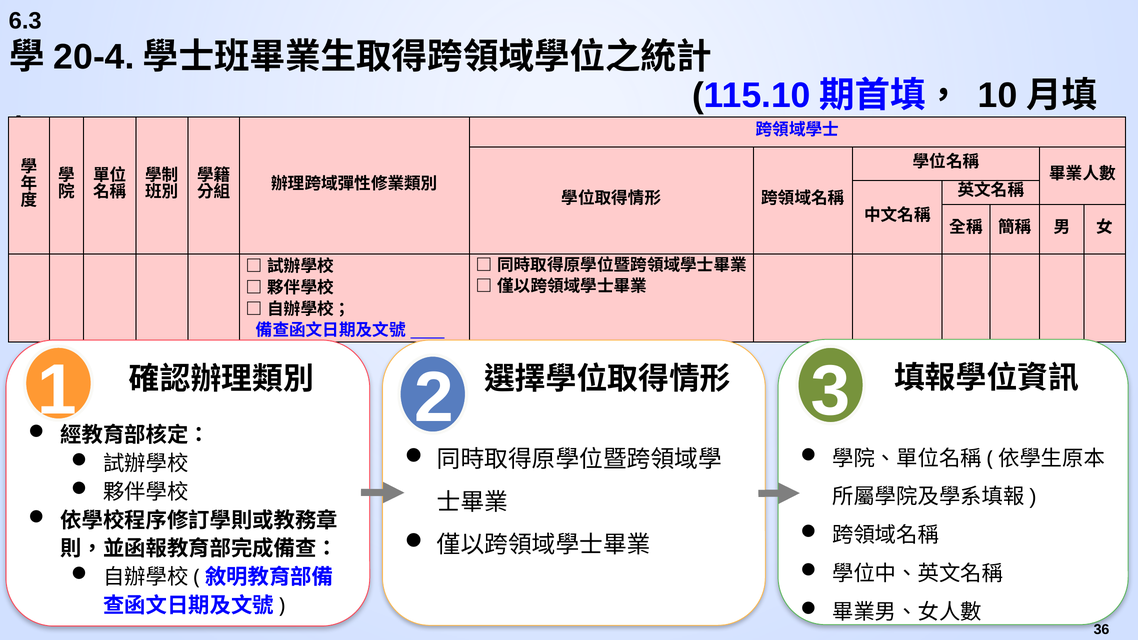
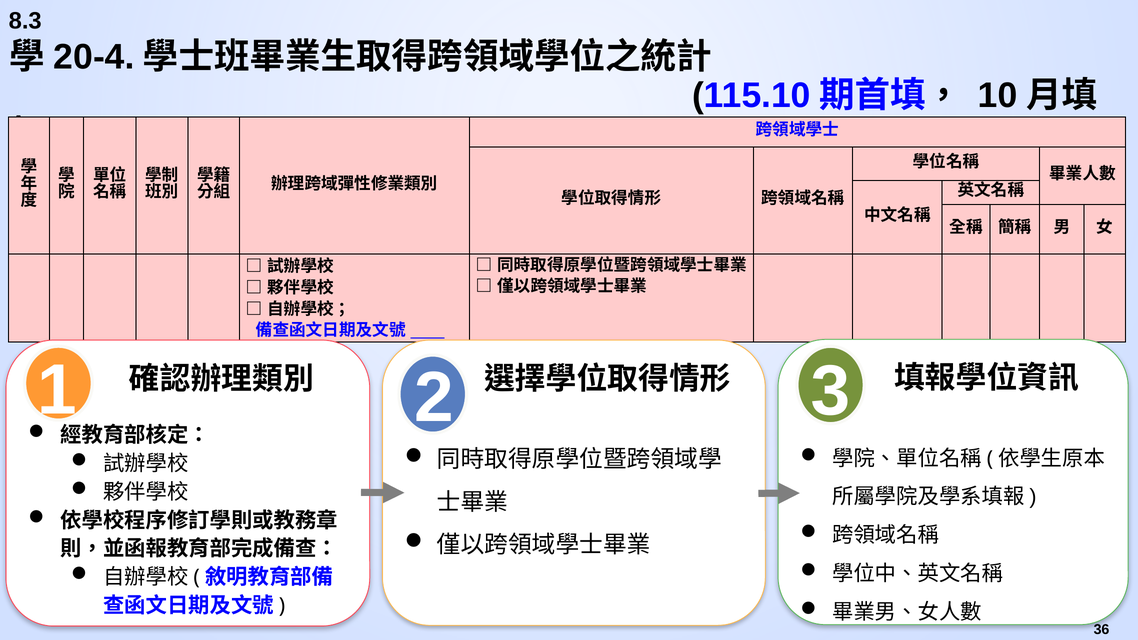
6.3: 6.3 -> 8.3 (25, 21)
